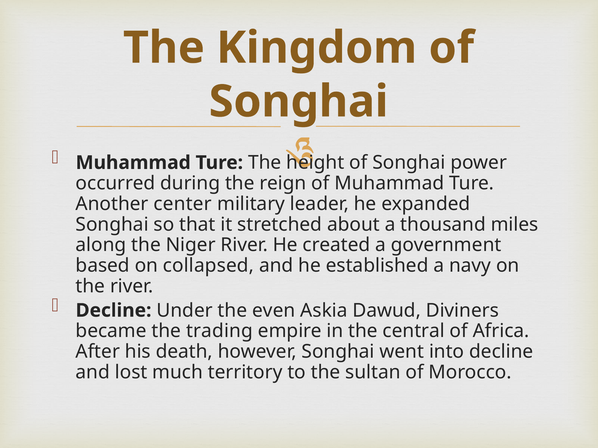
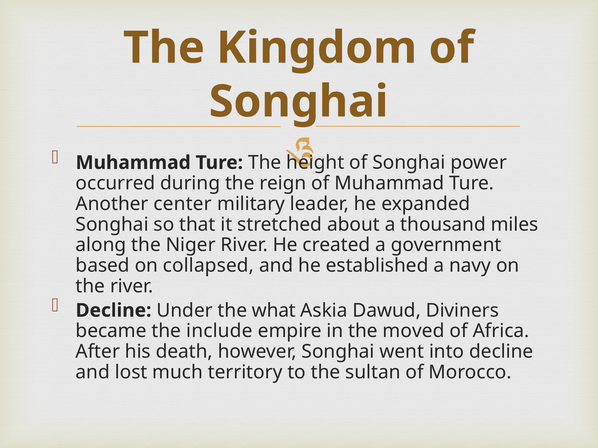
even: even -> what (274, 311)
trading: trading -> include (219, 331)
central: central -> moved (414, 331)
